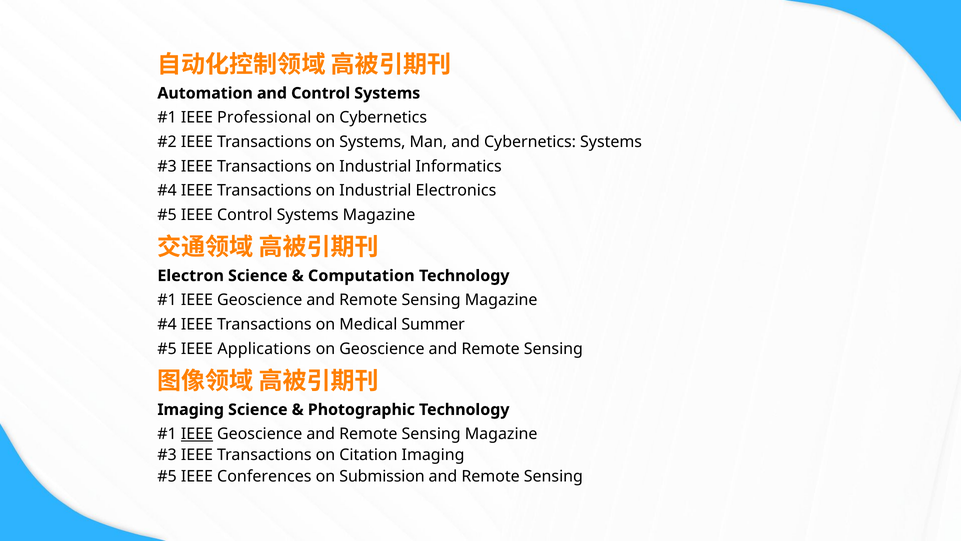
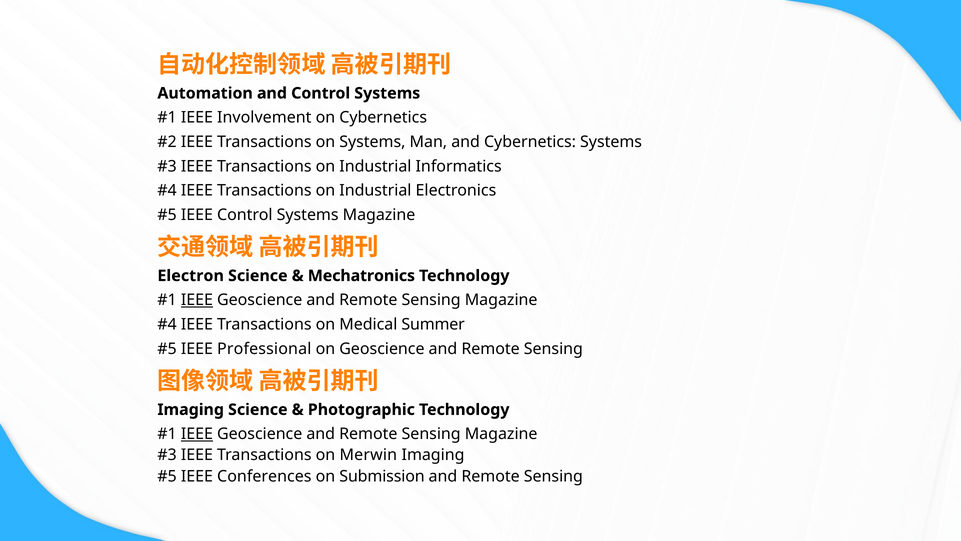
Professional: Professional -> Involvement (264, 118)
Computation: Computation -> Mechatronics (361, 276)
IEEE underline: none -> present (197, 300)
Applications: Applications -> Professional (264, 349)
Citation: Citation -> Merwin (368, 455)
